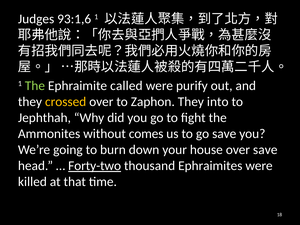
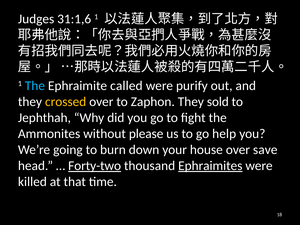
93:1,6: 93:1,6 -> 31:1,6 (74, 19)
The colour: light green -> light blue (35, 86)
into: into -> sold (218, 102)
comes: comes -> please (146, 134)
go save: save -> help (224, 134)
Ephraimites underline: none -> present (210, 166)
